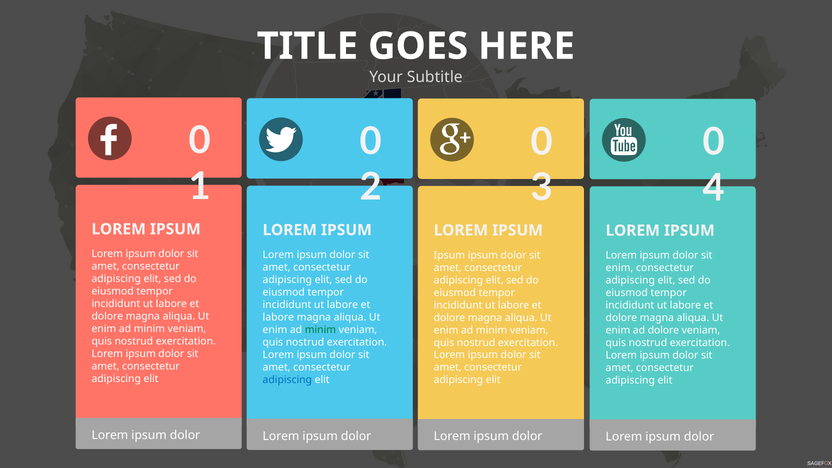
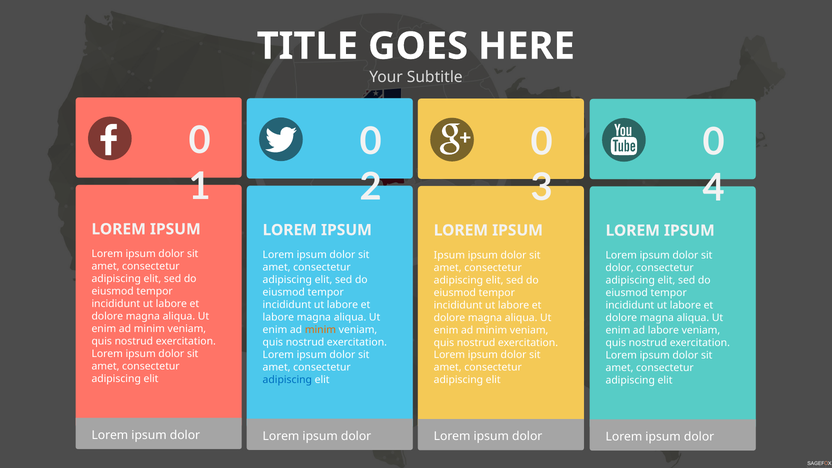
enim: enim -> dolor (620, 268)
minim colour: green -> orange (320, 330)
ad dolore: dolore -> labore (663, 330)
